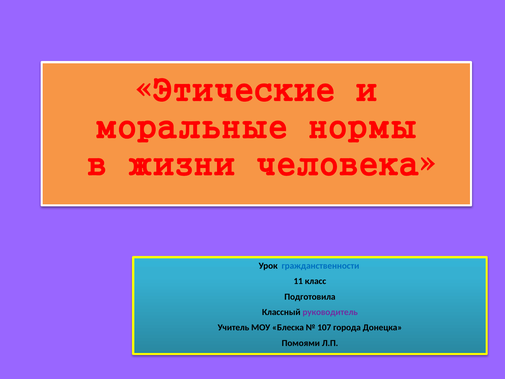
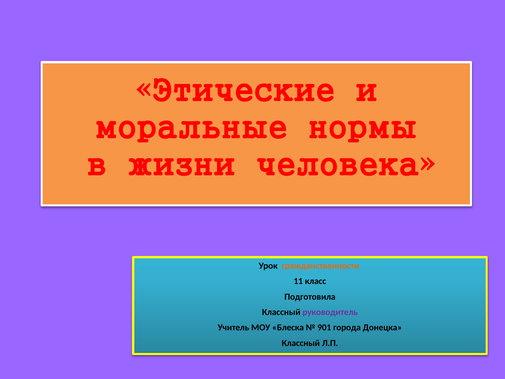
гражданственности colour: blue -> orange (320, 266)
107: 107 -> 901 (324, 327)
Помоями: Помоями -> Классный (301, 343)
